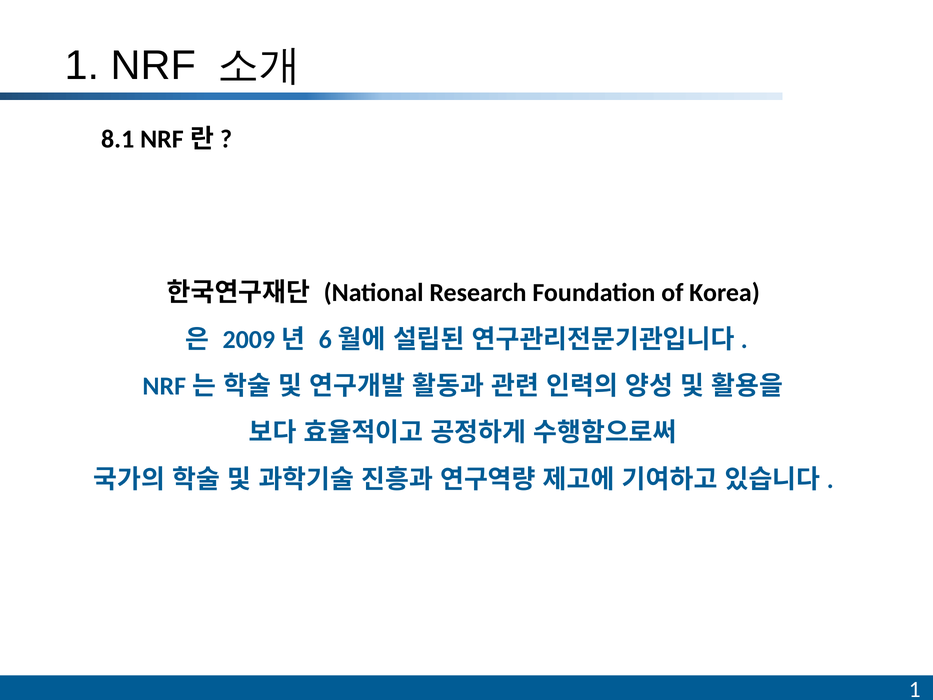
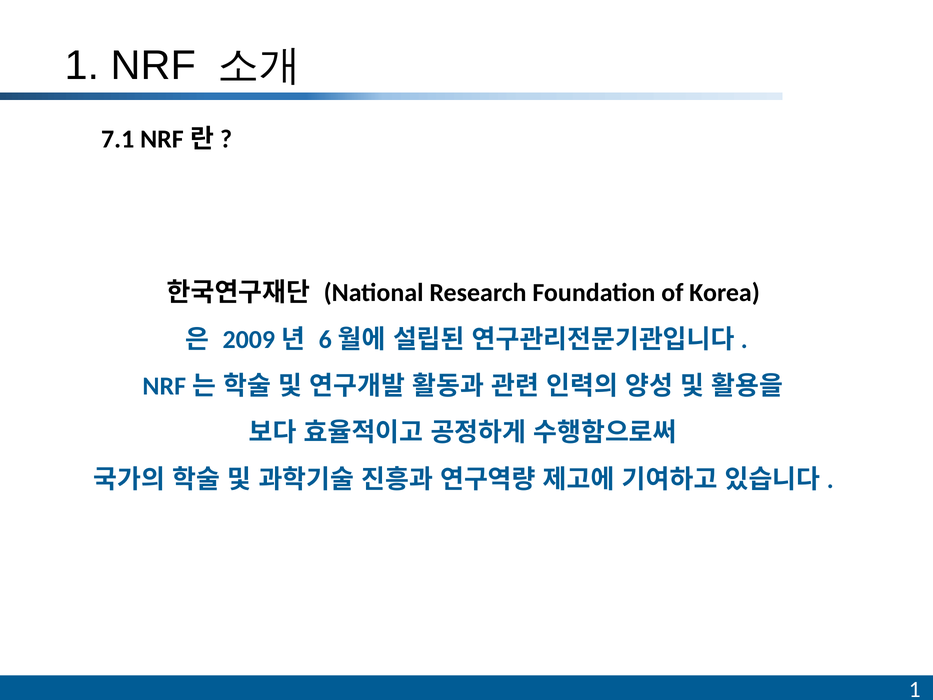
8.1: 8.1 -> 7.1 (118, 139)
